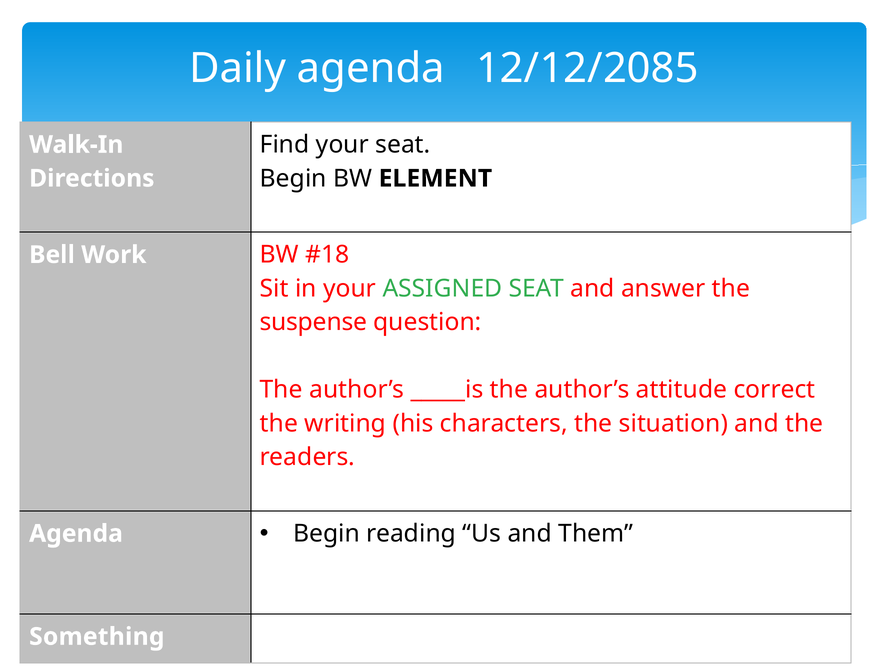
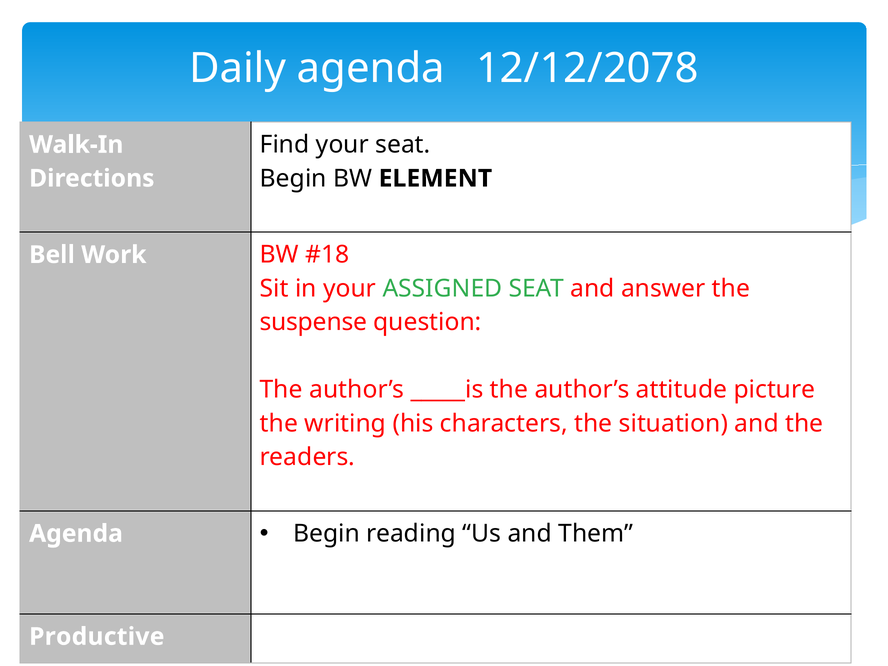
12/12/2085: 12/12/2085 -> 12/12/2078 (587, 68)
correct: correct -> picture (774, 390)
Something: Something -> Productive (97, 637)
